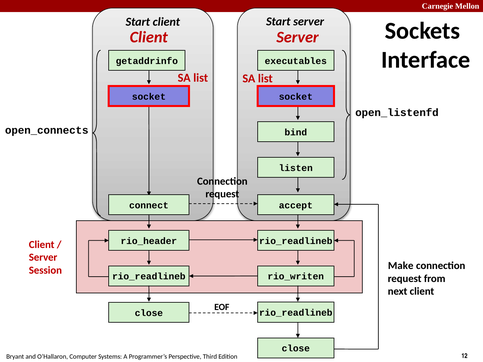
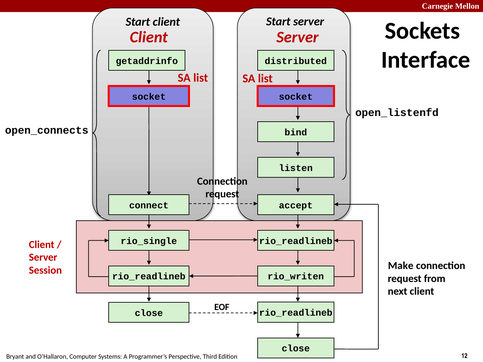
executables: executables -> distributed (296, 61)
rio_header: rio_header -> rio_single (149, 241)
